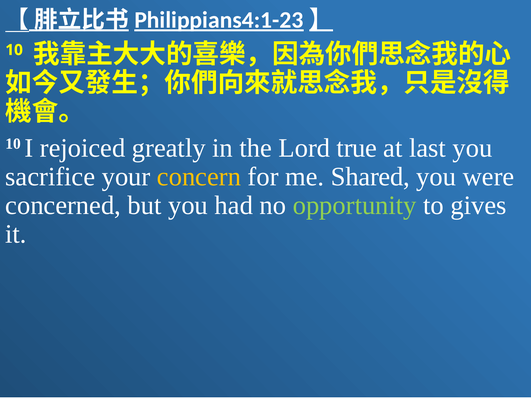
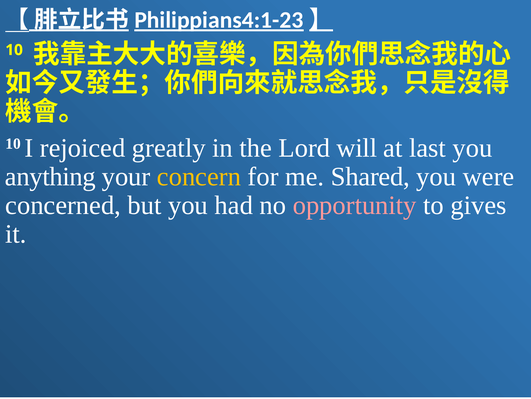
true: true -> will (357, 148)
sacrifice: sacrifice -> anything (50, 176)
opportunity colour: light green -> pink (355, 205)
